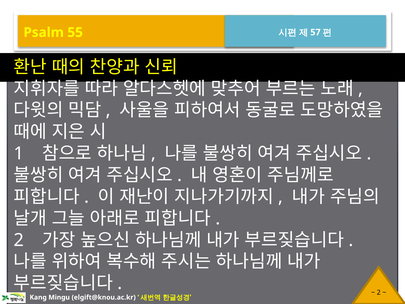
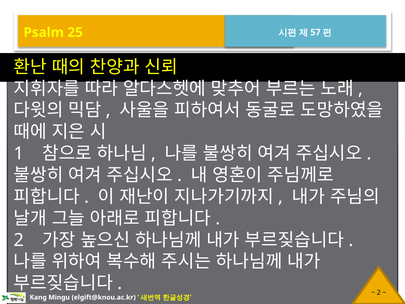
55: 55 -> 25 (75, 32)
